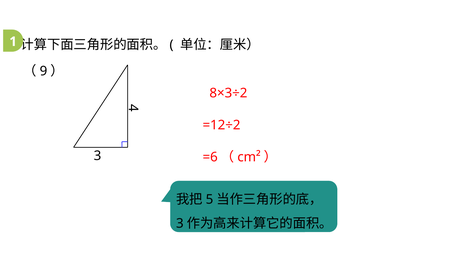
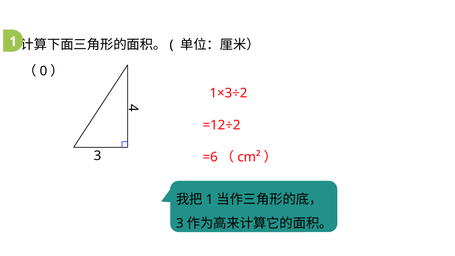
9: 9 -> 0 (44, 71)
8×3÷2: 8×3÷2 -> 1×3÷2 (228, 93)
5: 5 -> 1 (210, 199)
